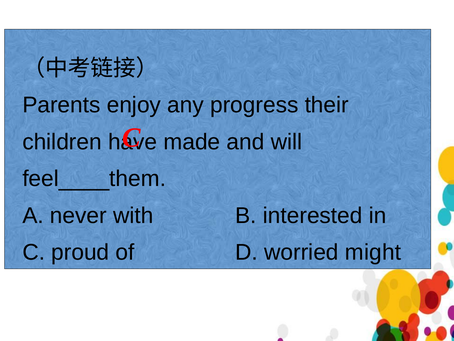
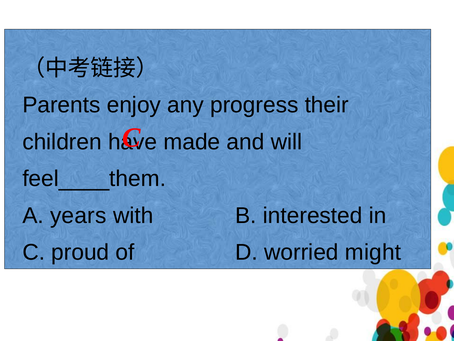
never: never -> years (78, 215)
